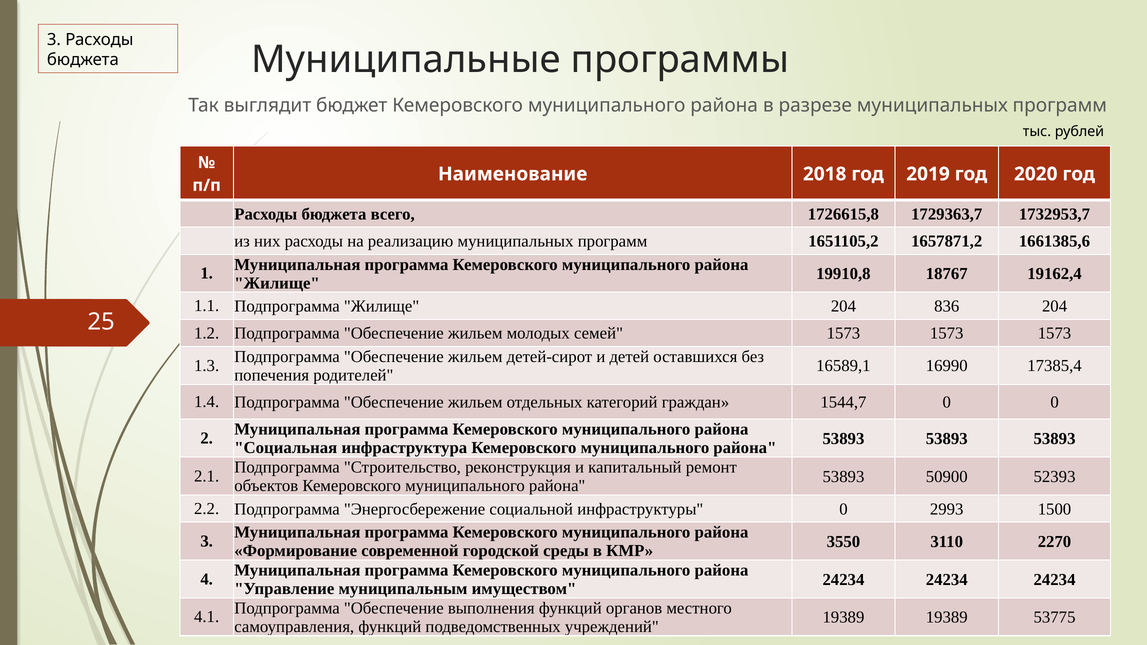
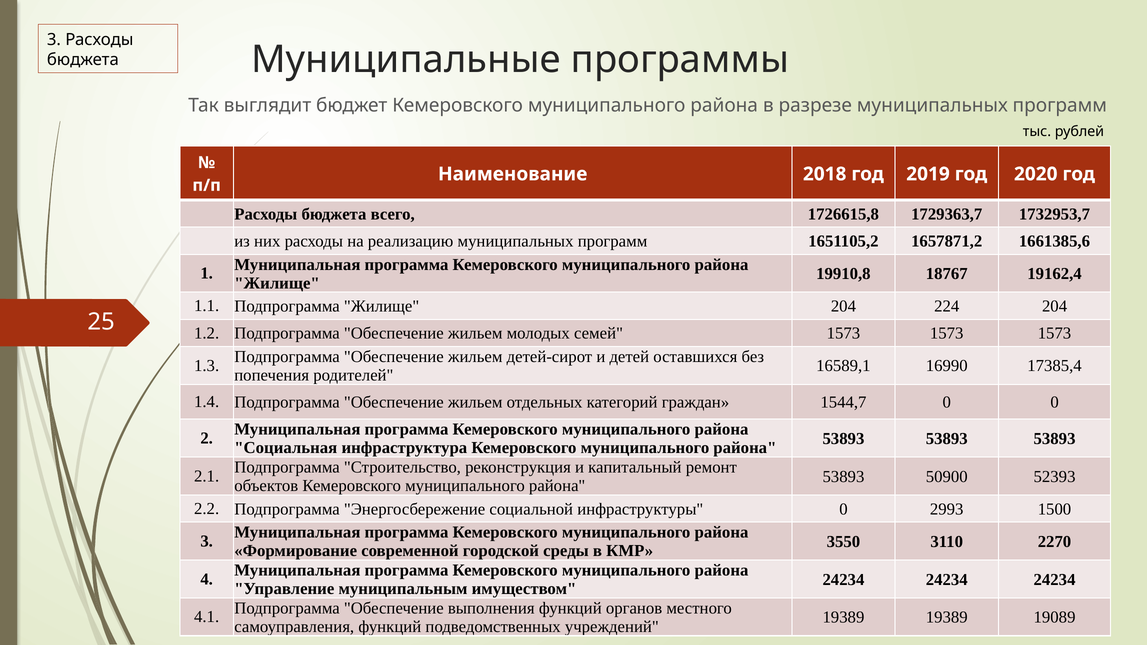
836: 836 -> 224 (947, 306)
53775: 53775 -> 19089 (1055, 618)
